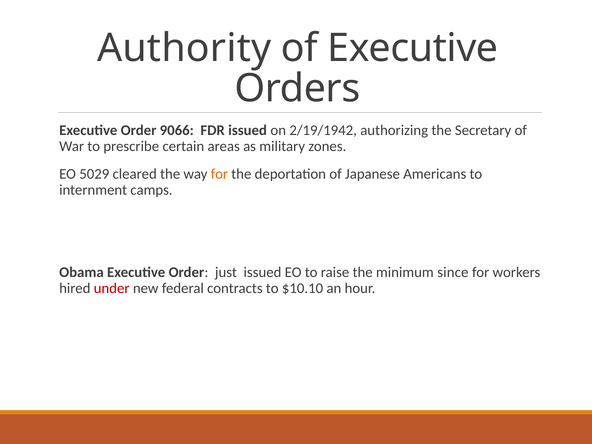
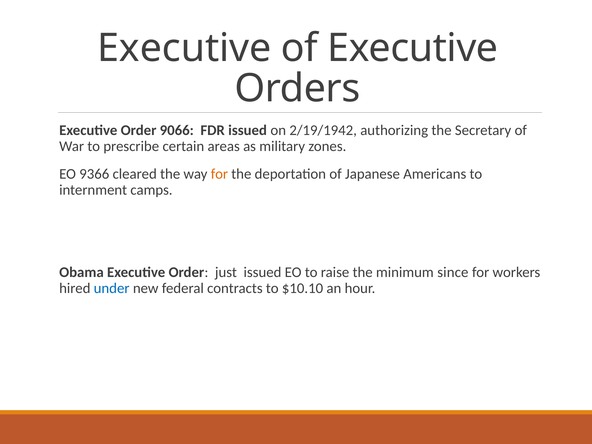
Authority: Authority -> Executive (184, 48)
5029: 5029 -> 9366 (94, 174)
under colour: red -> blue (112, 288)
